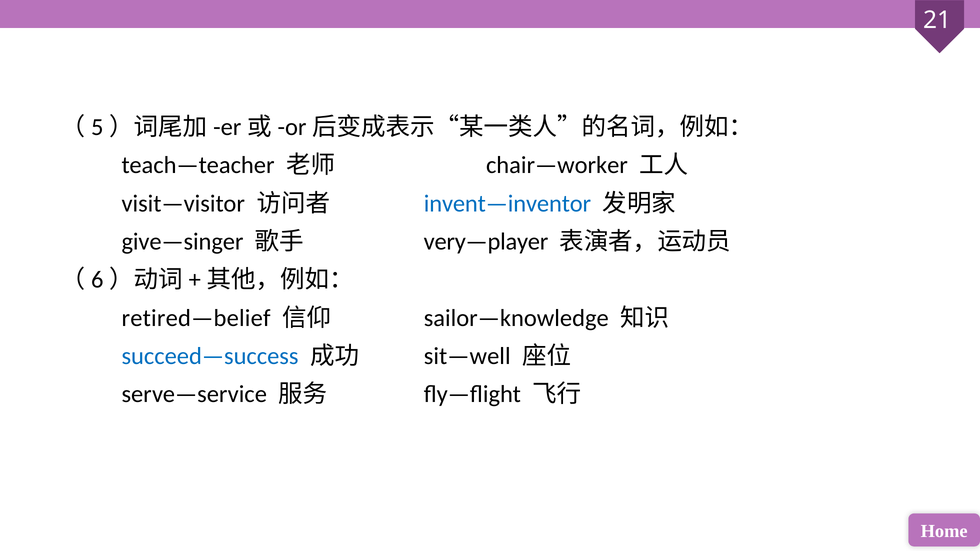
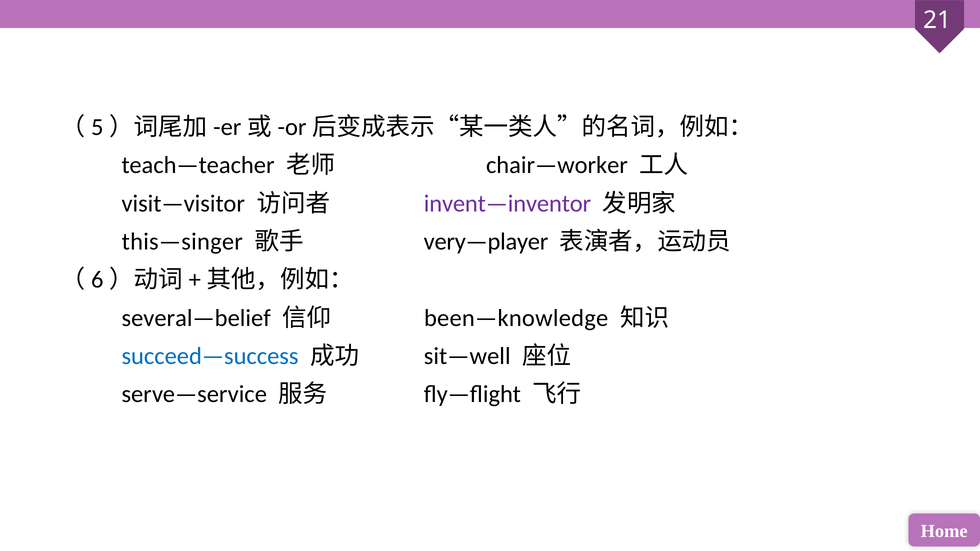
invent—inventor colour: blue -> purple (507, 204)
give—singer: give—singer -> this—singer (182, 242)
retired—belief: retired—belief -> several—belief (196, 318)
sailor—knowledge: sailor—knowledge -> been—knowledge (516, 318)
